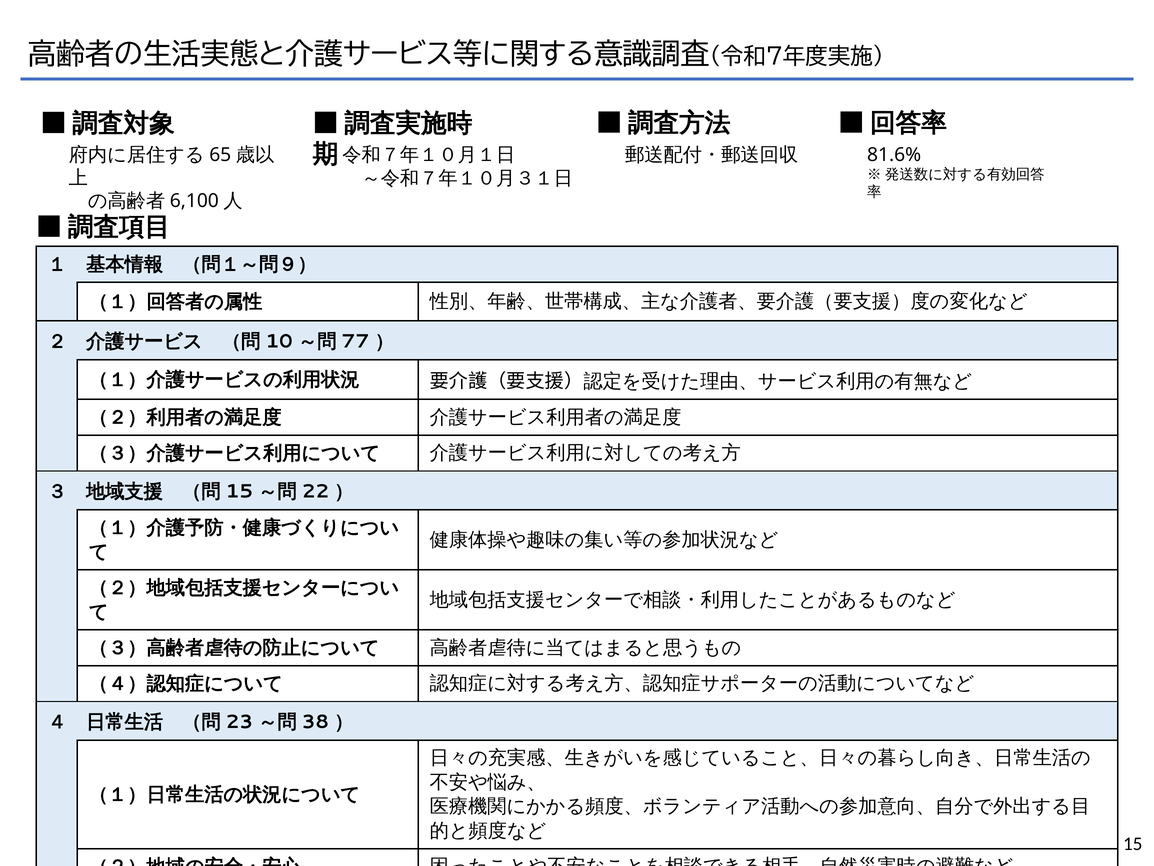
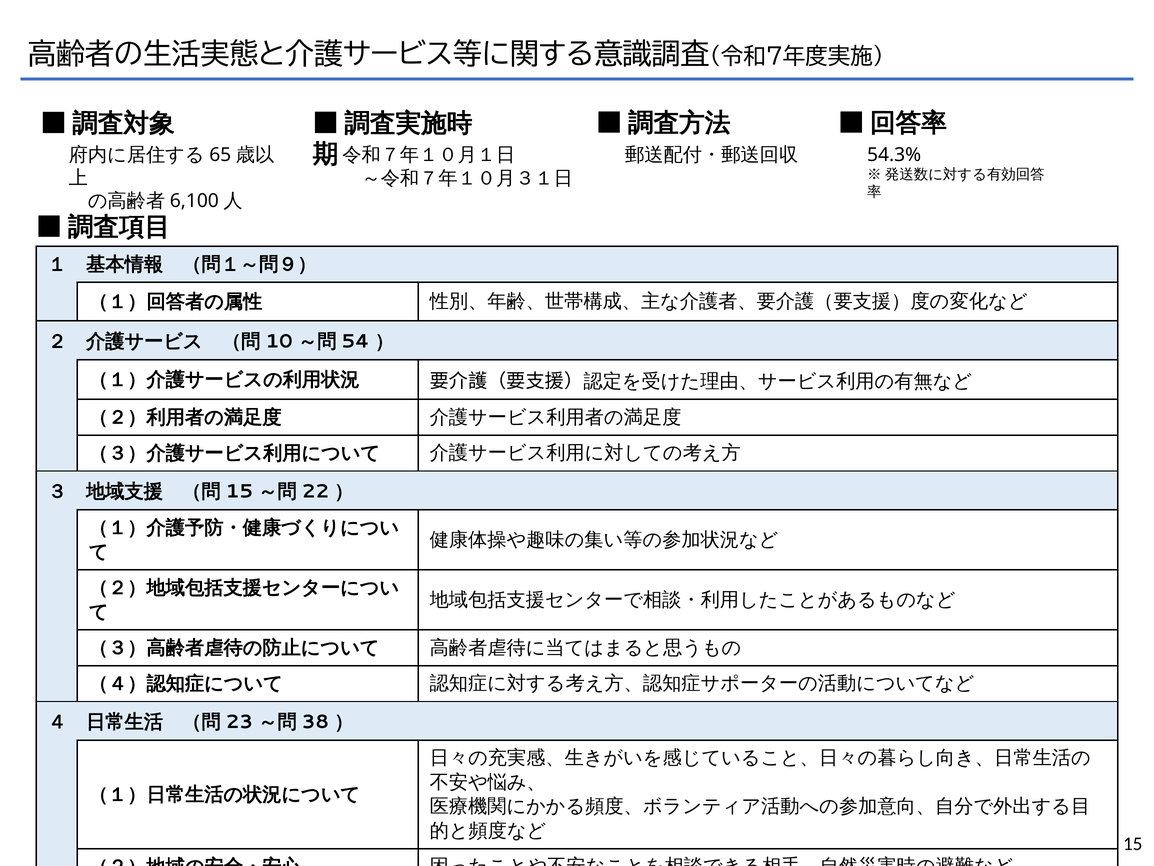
81.6%: 81.6% -> 54.3% (894, 155)
77: 77 -> 54 (356, 341)
